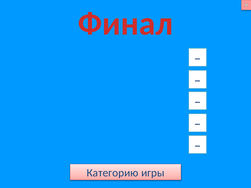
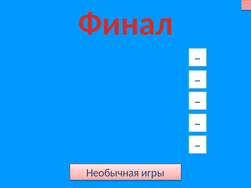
Категорию: Категорию -> Необычная (113, 173)
